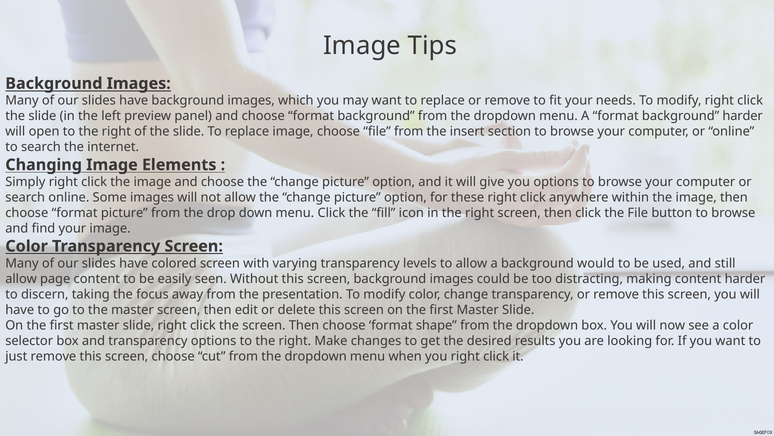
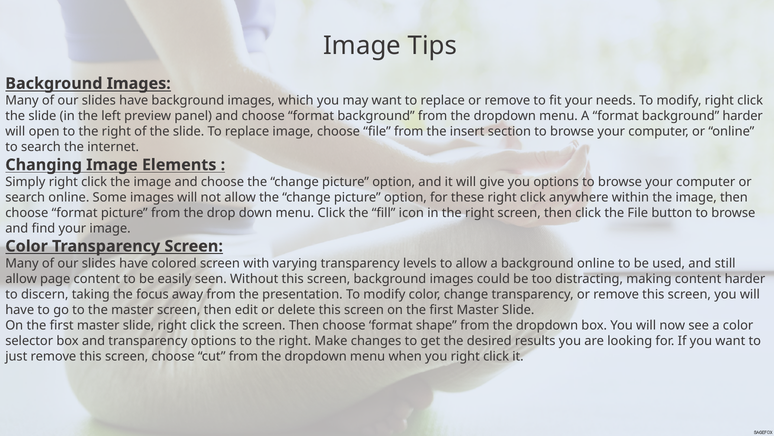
background would: would -> online (596, 263)
